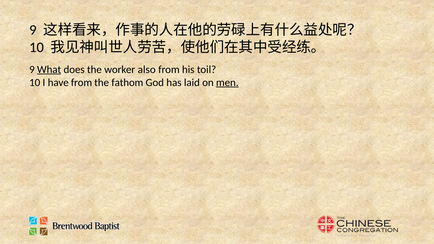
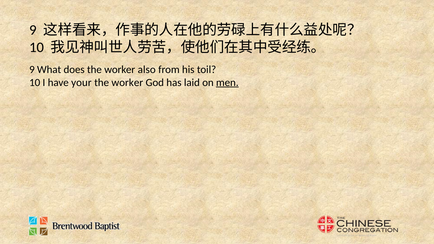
What underline: present -> none (49, 69)
have from: from -> your (81, 82)
fathom: fathom -> worker (127, 82)
